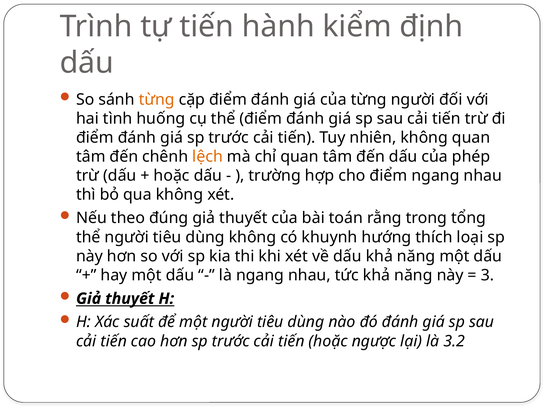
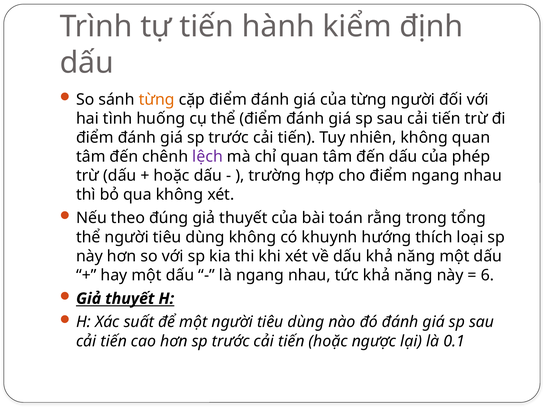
lệch colour: orange -> purple (208, 157)
3: 3 -> 6 (487, 275)
3.2: 3.2 -> 0.1 (454, 341)
